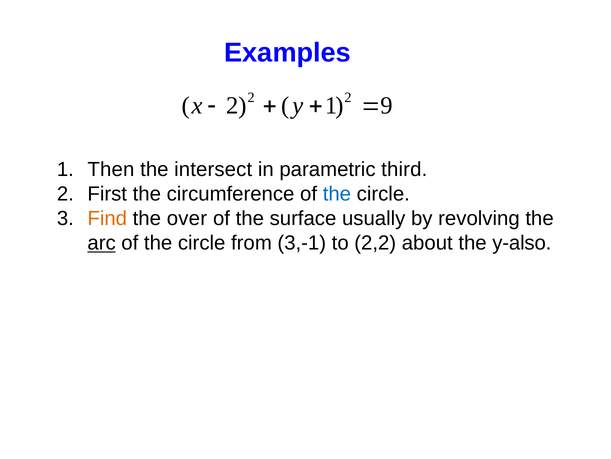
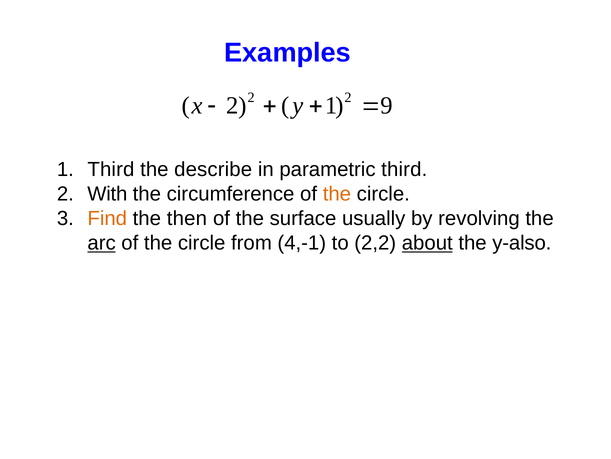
Then: Then -> Third (111, 169)
intersect: intersect -> describe (213, 169)
First: First -> With (107, 194)
the colour: blue -> orange (337, 194)
over: over -> then (187, 218)
3,-1: 3,-1 -> 4,-1 (302, 243)
about underline: none -> present (427, 243)
